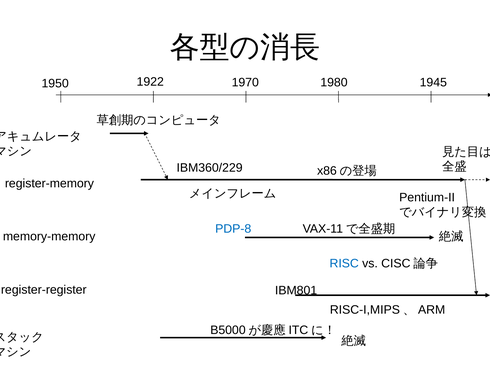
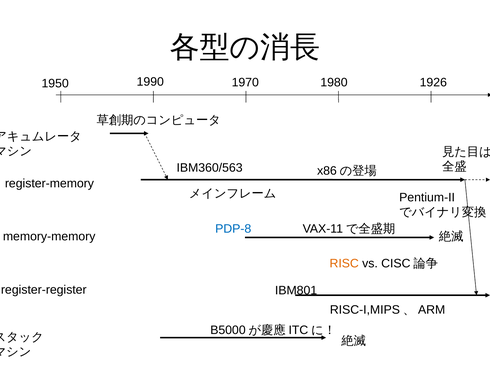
1922: 1922 -> 1990 (150, 82)
1945: 1945 -> 1926 (433, 82)
IBM360/229: IBM360/229 -> IBM360/563 (210, 168)
RISC colour: blue -> orange (344, 264)
